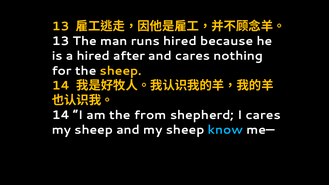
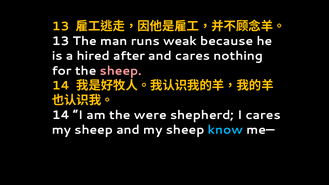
runs hired: hired -> weak (180, 41)
sheep colour: yellow -> pink (121, 71)
from: from -> were (150, 115)
